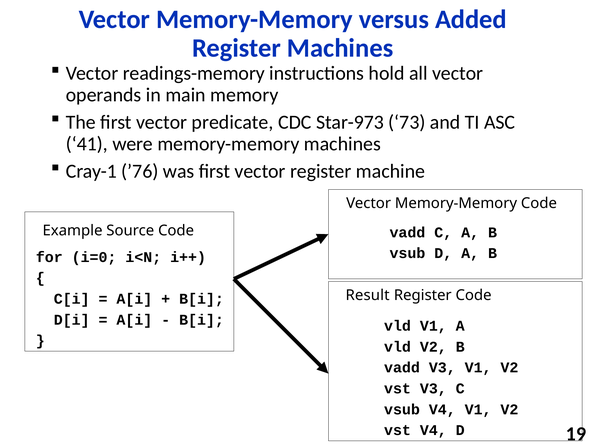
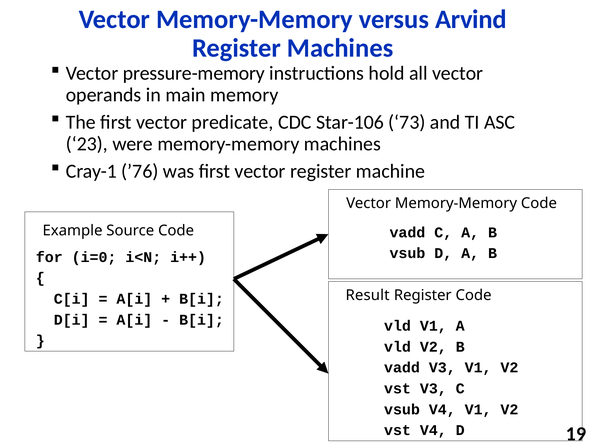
Added: Added -> Arvind (471, 19)
readings-memory: readings-memory -> pressure-memory (194, 73)
Star-973: Star-973 -> Star-106 (350, 122)
41: 41 -> 23 (87, 144)
